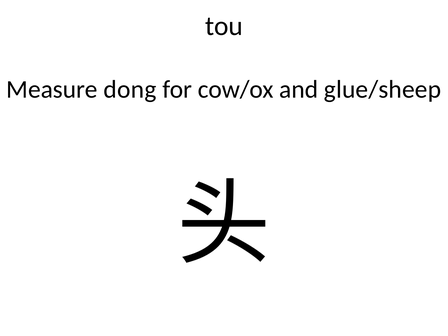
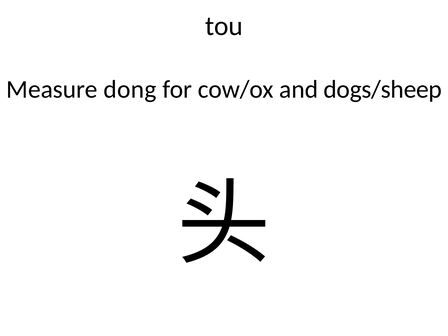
glue/sheep: glue/sheep -> dogs/sheep (383, 90)
